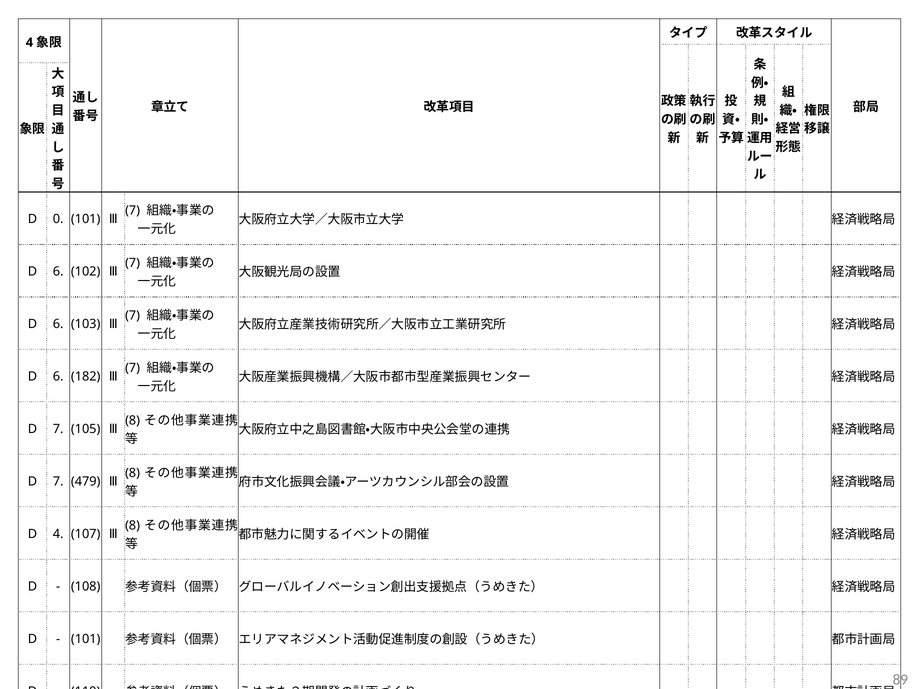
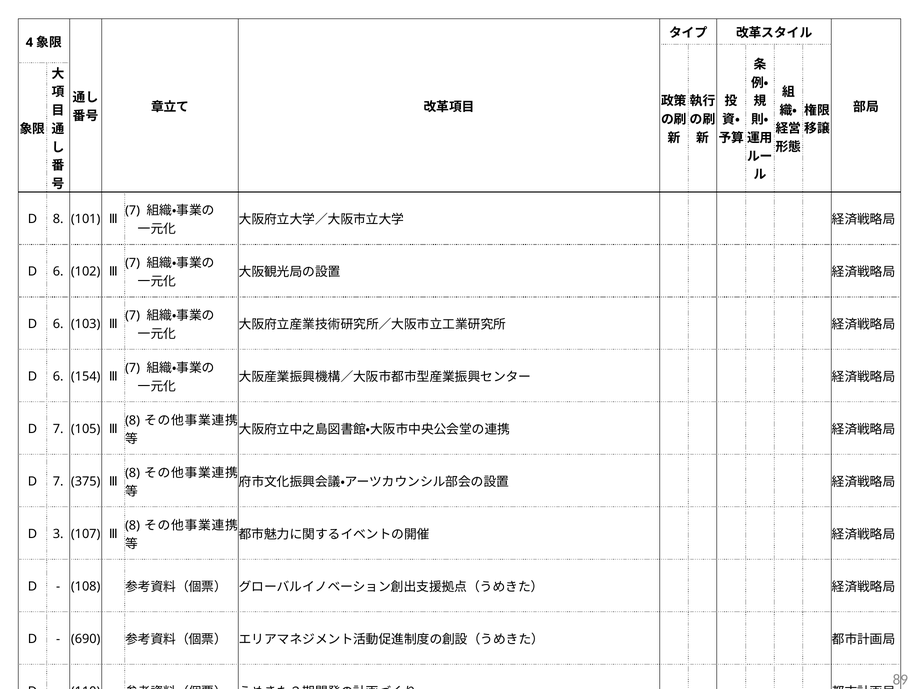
D 0: 0 -> 8 (58, 219)
182: 182 -> 154 (86, 377)
479: 479 -> 375 (86, 482)
D 4: 4 -> 3 (58, 534)
101: 101 -> 690 (86, 639)
